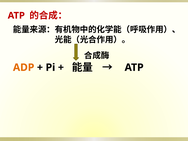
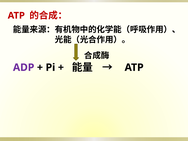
ADP colour: orange -> purple (24, 67)
